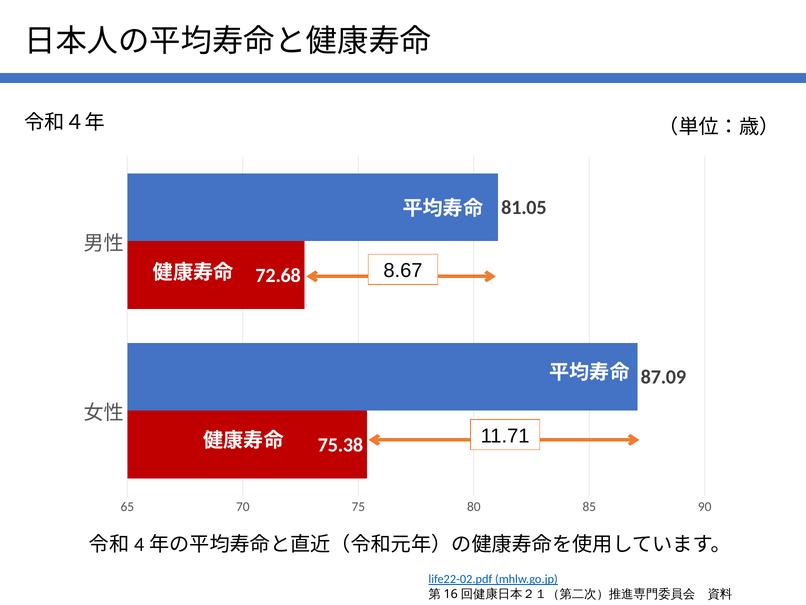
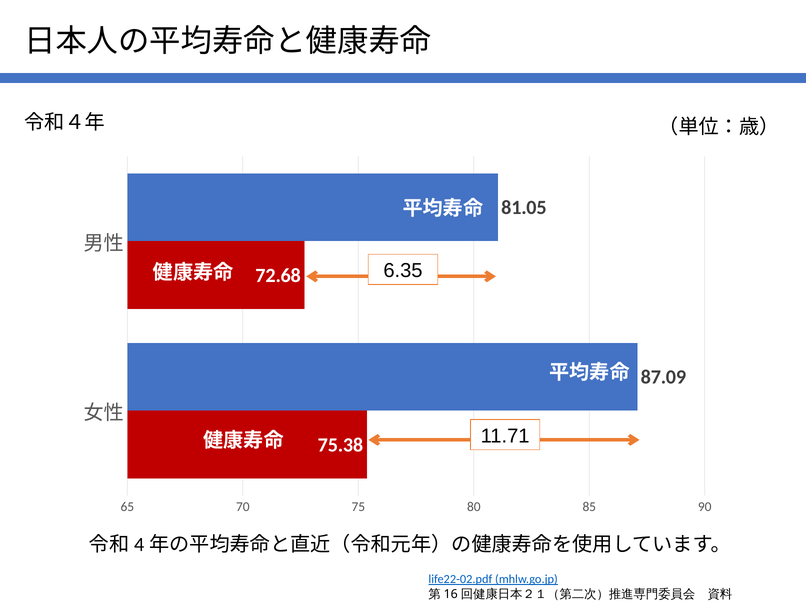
8.67: 8.67 -> 6.35 (403, 271)
